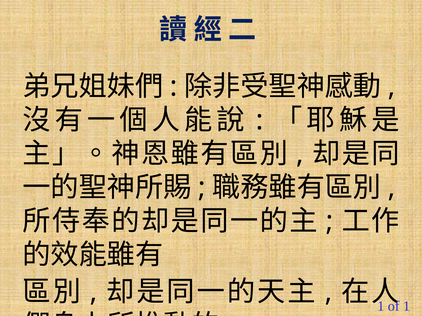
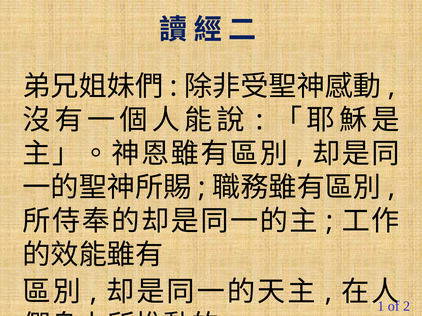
1: 1 -> 2 (407, 307)
